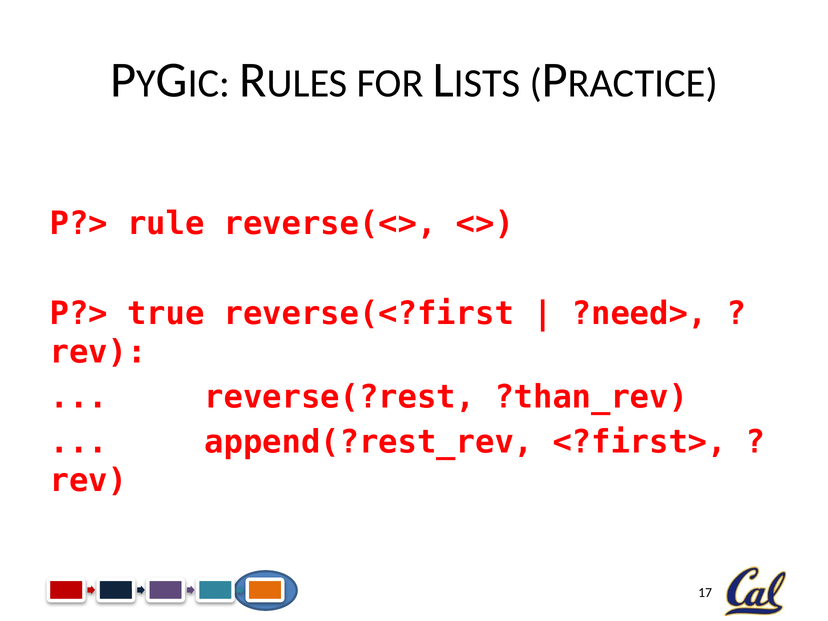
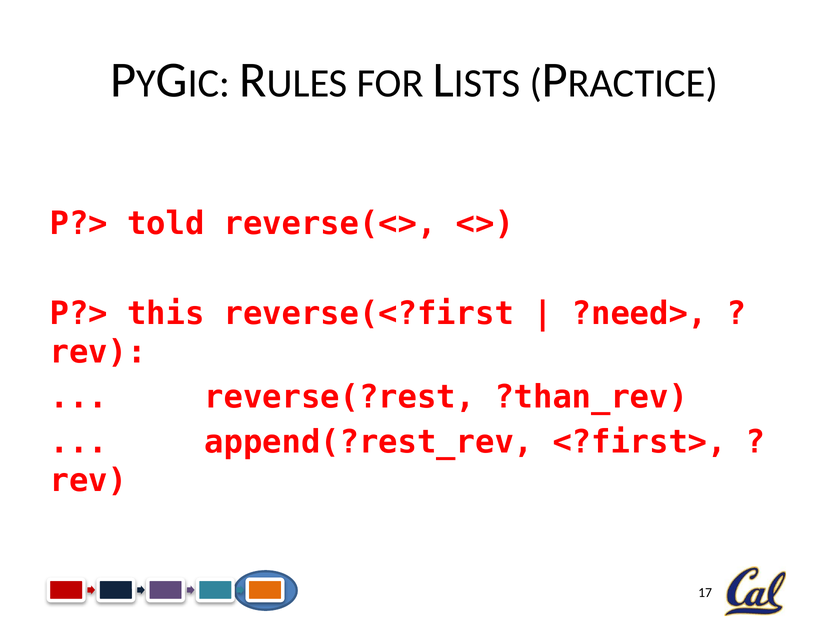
rule: rule -> told (166, 223)
true: true -> this (166, 313)
